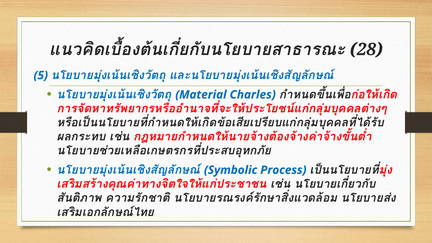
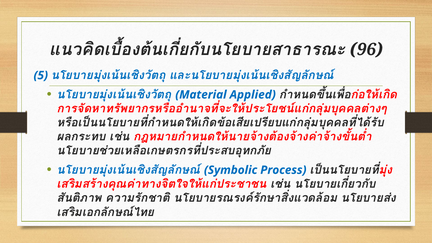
28: 28 -> 96 (366, 49)
Charles: Charles -> Applied (253, 95)
